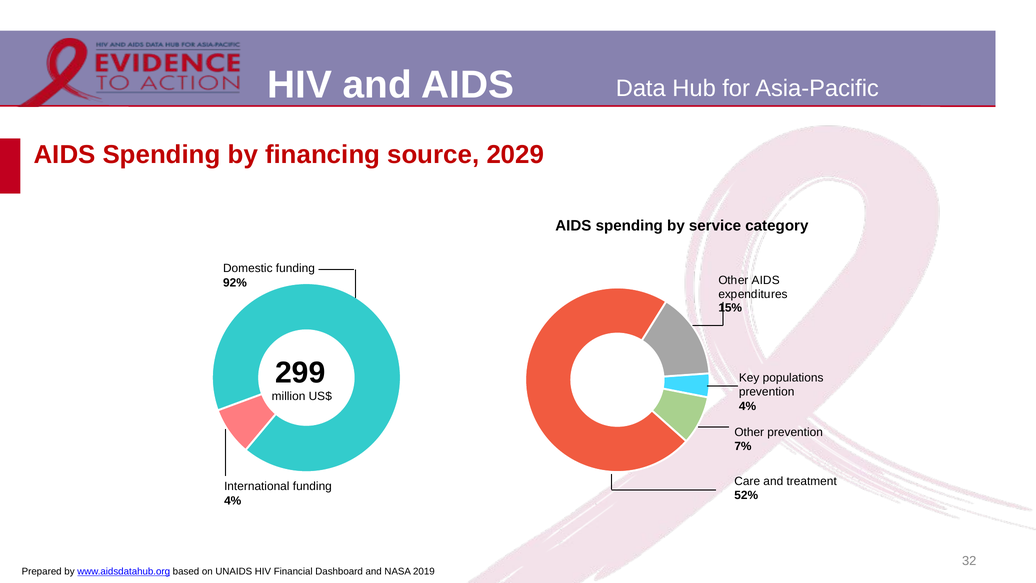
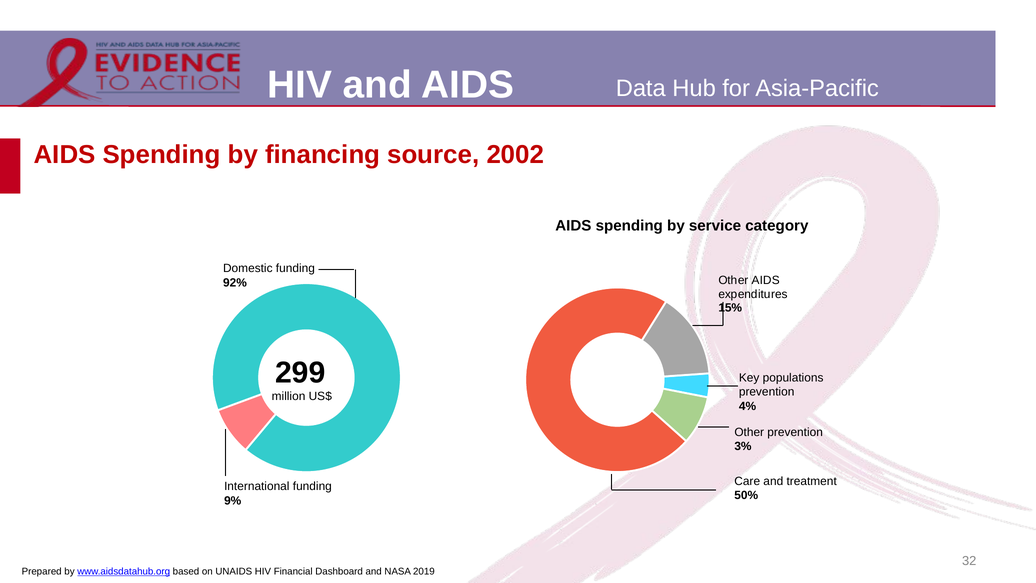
2029: 2029 -> 2002 (515, 154)
7%: 7% -> 3% (743, 446)
52%: 52% -> 50% (746, 495)
4%: 4% -> 9% (233, 500)
